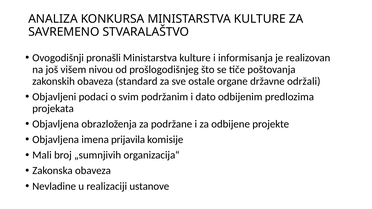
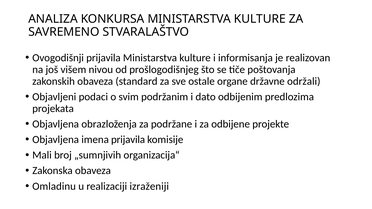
Ovogodišnji pronašli: pronašli -> prijavila (103, 58)
Nevladine: Nevladine -> Omladinu (54, 186)
ustanove: ustanove -> izraženiji (149, 186)
